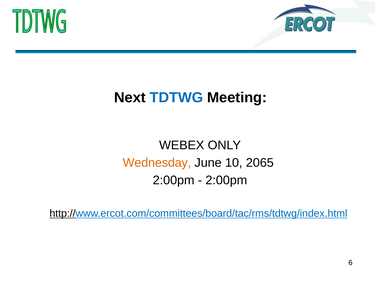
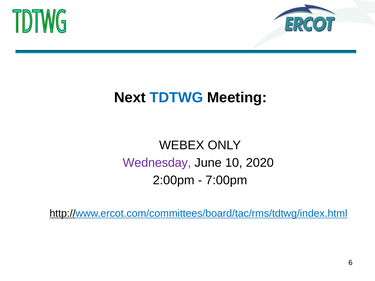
Wednesday colour: orange -> purple (157, 163)
2065: 2065 -> 2020 (260, 163)
2:00pm: 2:00pm -> 7:00pm (226, 180)
